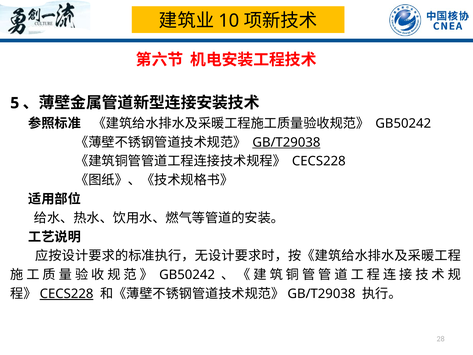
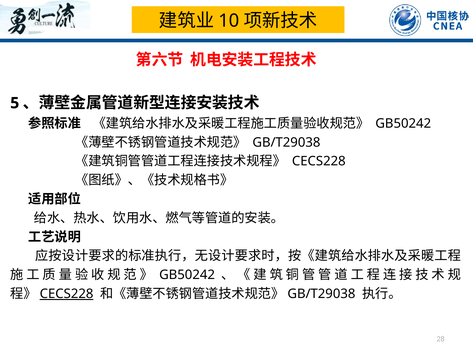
GB/T29038 underline: present -> none (286, 142)
